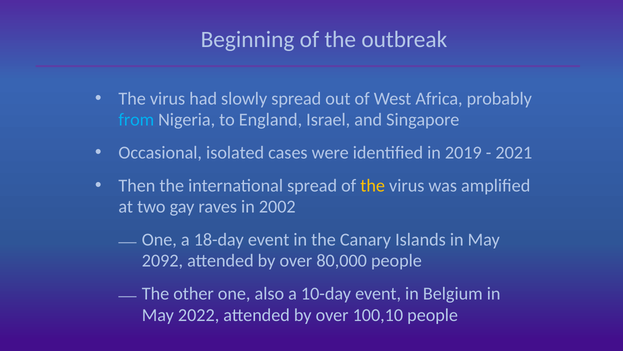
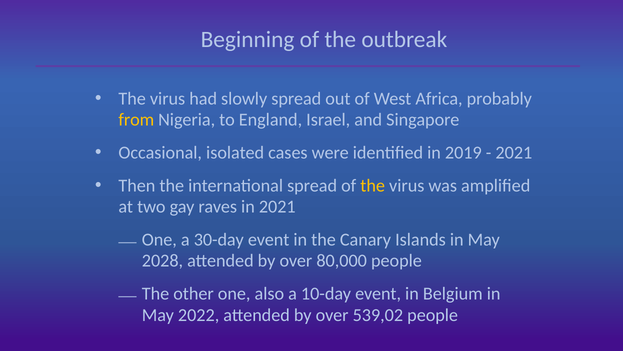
from colour: light blue -> yellow (136, 120)
in 2002: 2002 -> 2021 (277, 207)
18-day: 18-day -> 30-day (219, 239)
2092: 2092 -> 2028 (162, 261)
100,10: 100,10 -> 539,02 (378, 315)
